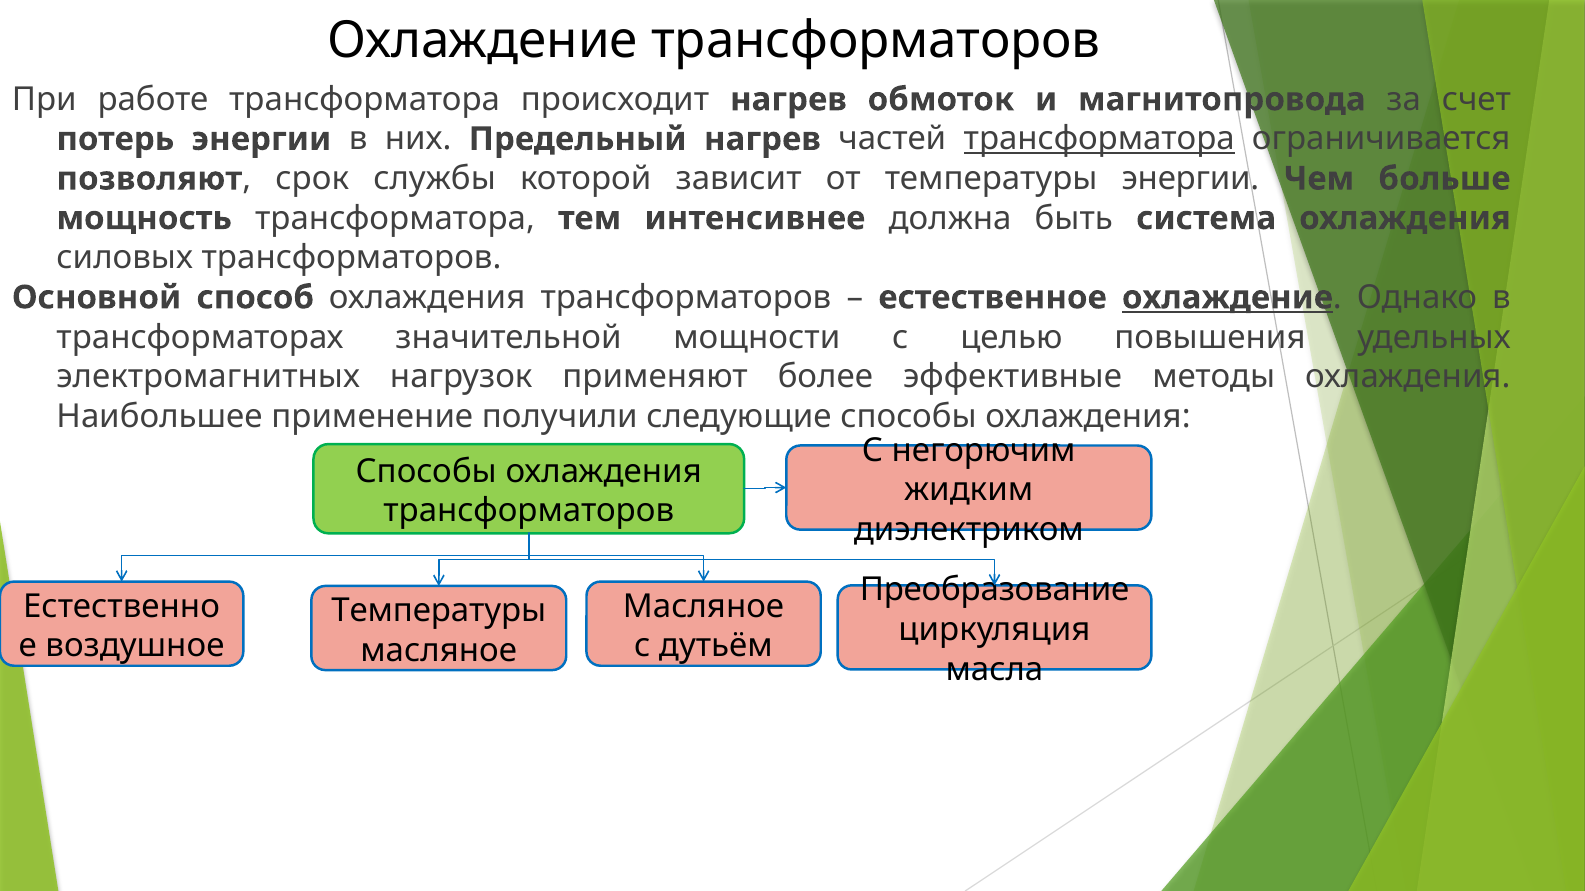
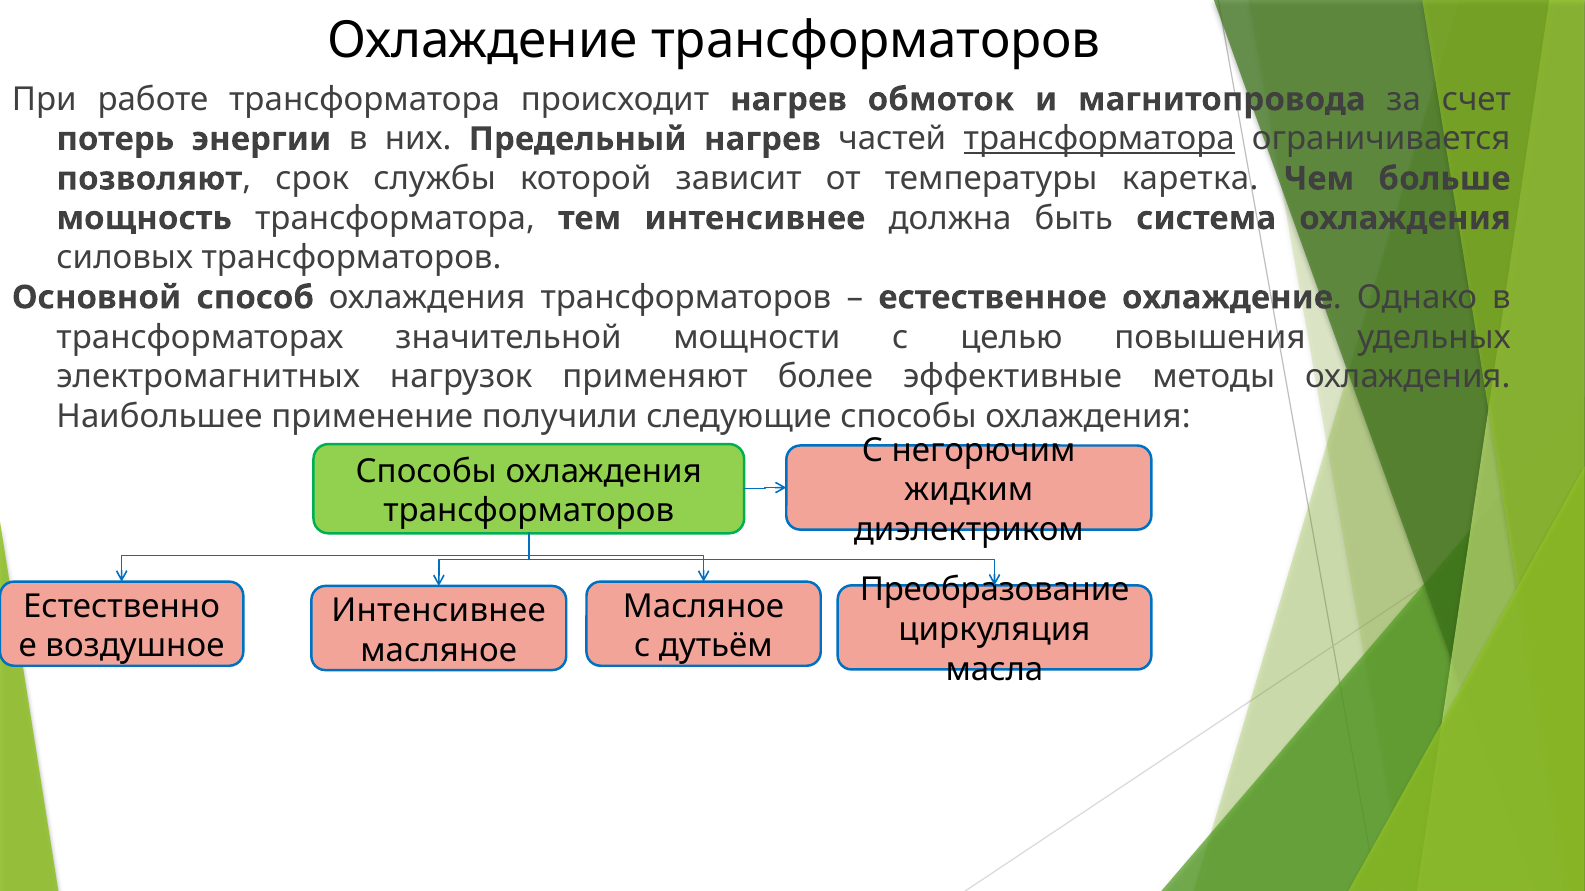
температуры энергии: энергии -> каретка (1190, 179)
охлаждение underline: present -> none (1228, 298)
Температуры: Температуры -> Интенсивнее (439, 611)
